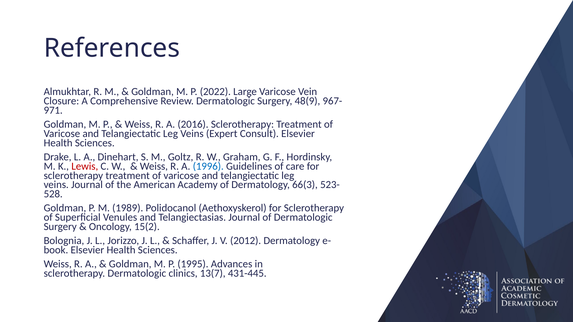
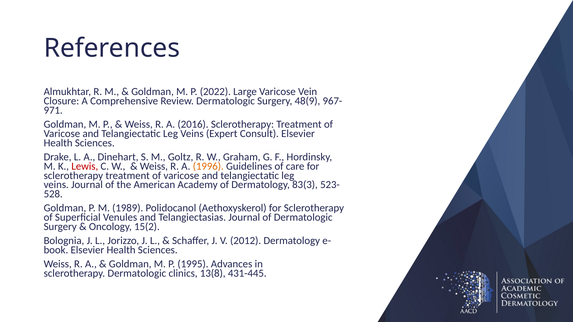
1996 colour: blue -> orange (208, 166)
66(3: 66(3 -> 83(3 (305, 185)
13(7: 13(7 -> 13(8 (213, 274)
